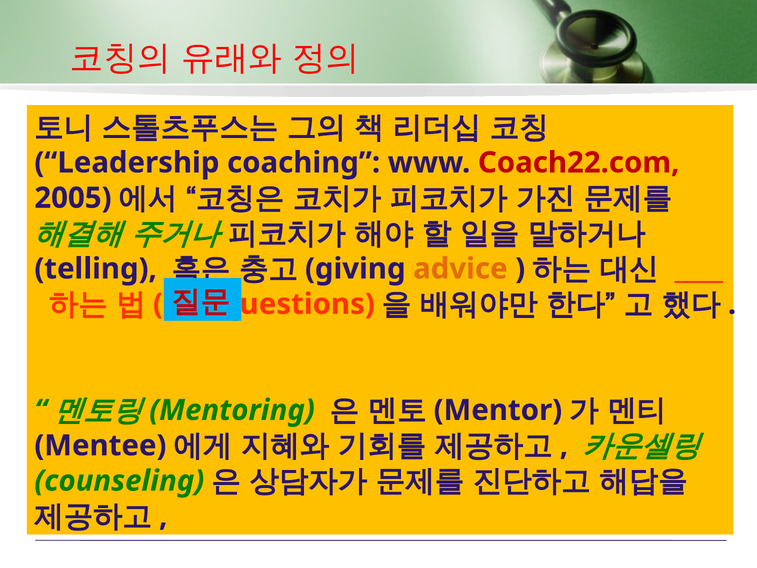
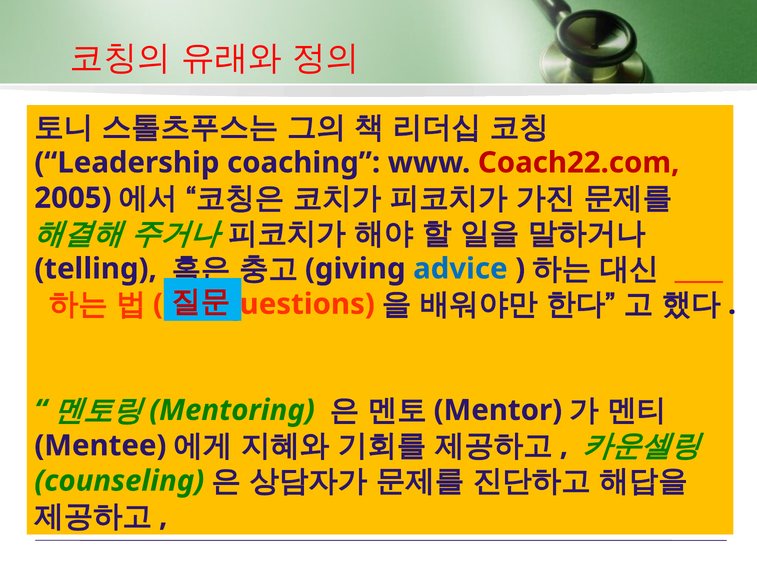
advice colour: orange -> blue (460, 269)
